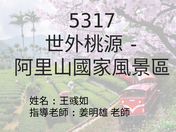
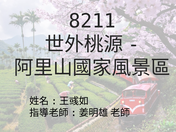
5317: 5317 -> 8211 (92, 21)
